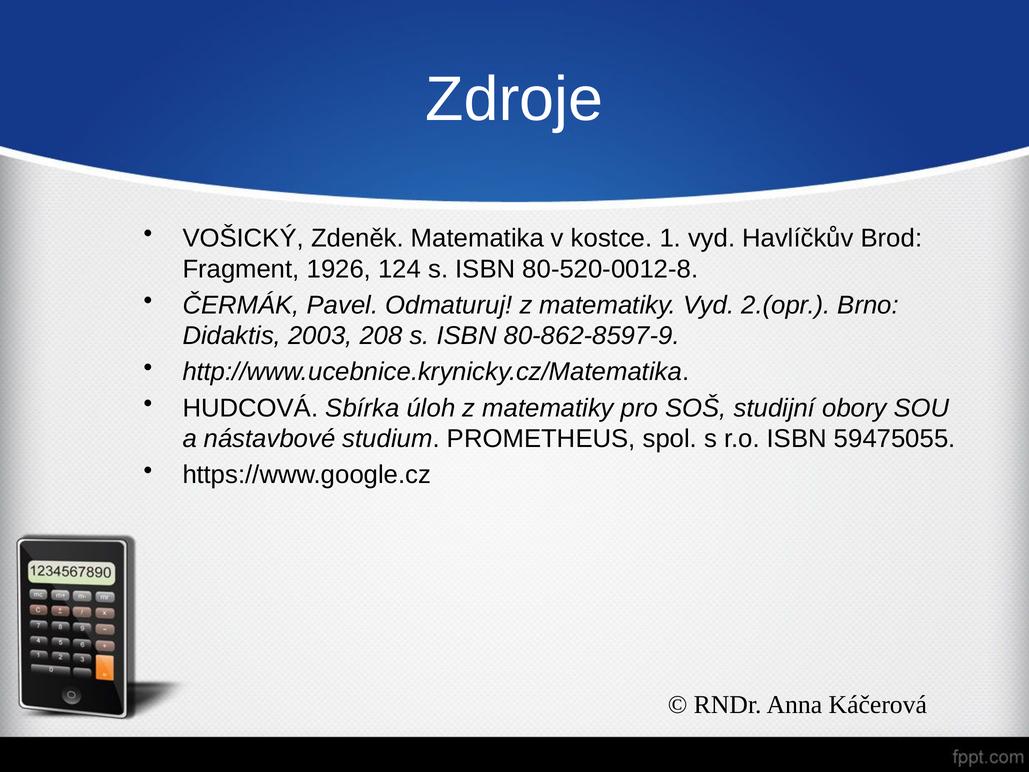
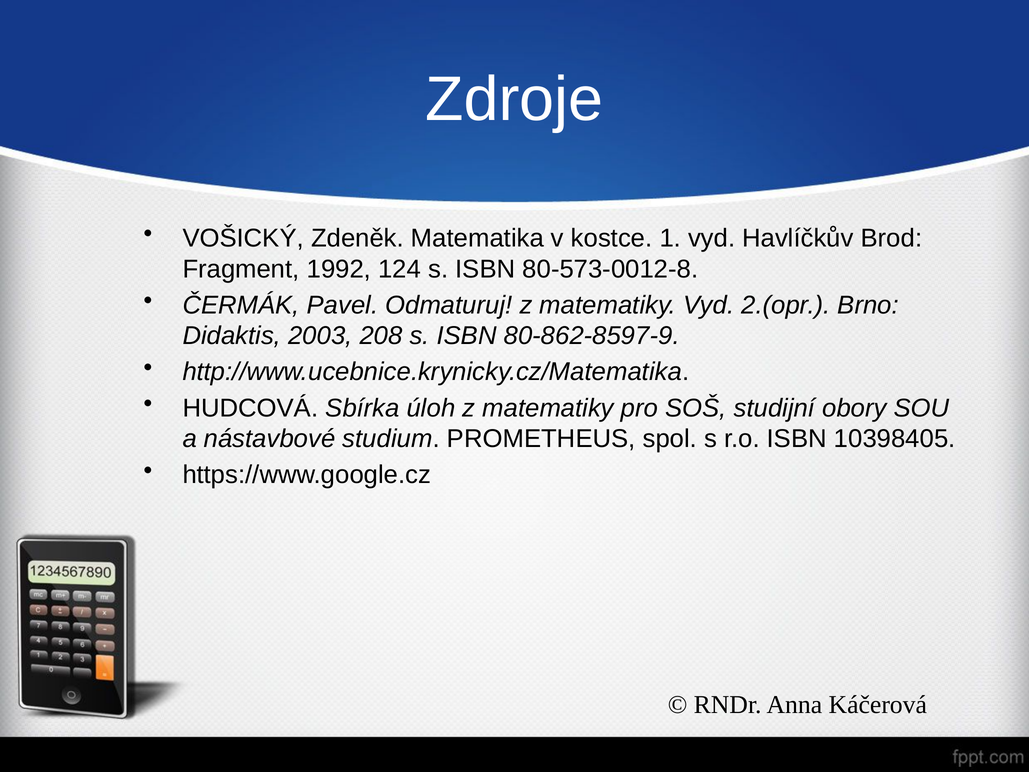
1926: 1926 -> 1992 (339, 269)
80-520-0012-8: 80-520-0012-8 -> 80-573-0012-8 (610, 269)
59475055: 59475055 -> 10398405 (895, 439)
